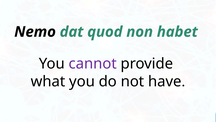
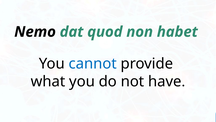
cannot colour: purple -> blue (93, 63)
